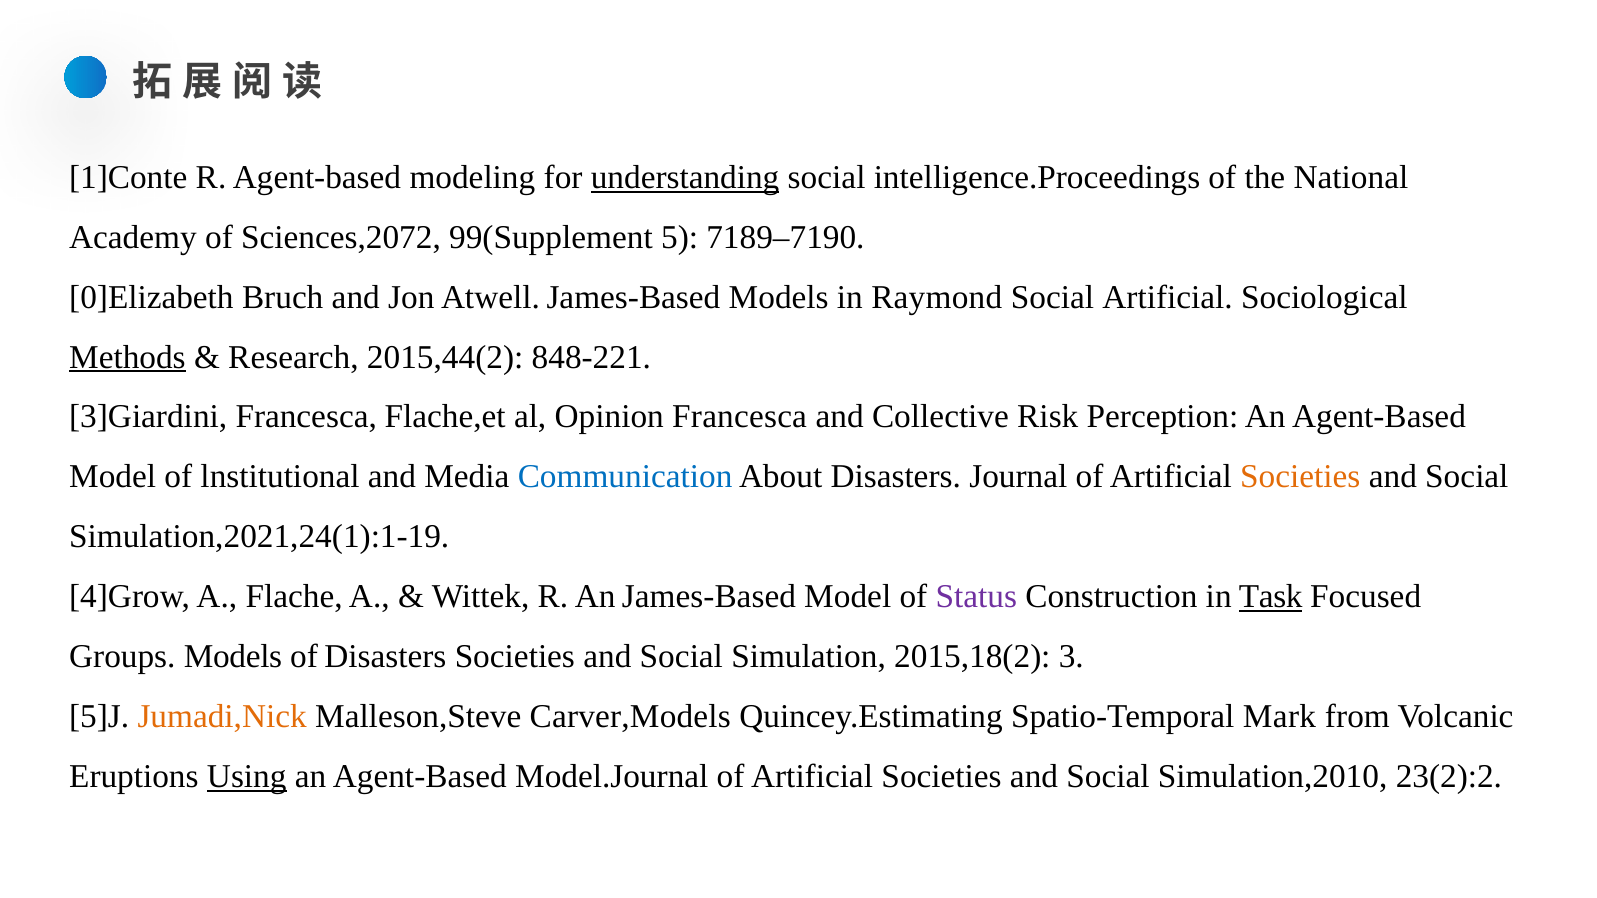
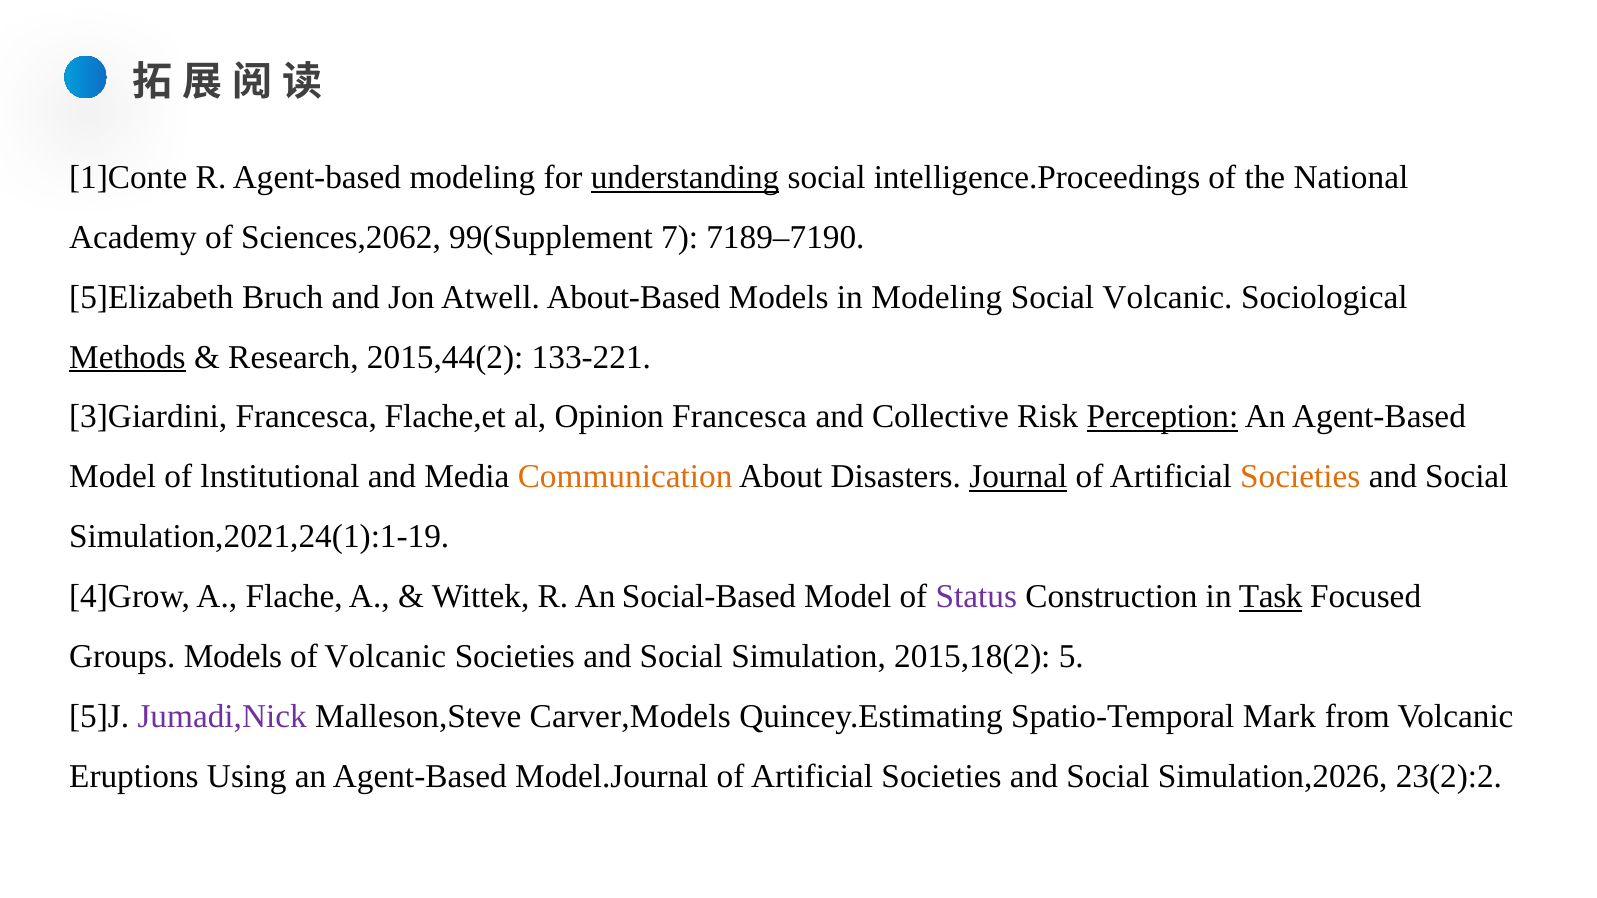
Sciences,2072: Sciences,2072 -> Sciences,2062 (341, 237)
5: 5 -> 7 (680, 237)
0]Elizabeth: 0]Elizabeth -> 5]Elizabeth (151, 297)
Atwell James-Based: James-Based -> About-Based (634, 297)
in Raymond: Raymond -> Modeling (937, 297)
Social Artificial: Artificial -> Volcanic (1167, 297)
848-221: 848-221 -> 133-221 (591, 357)
Perception underline: none -> present (1162, 417)
Communication colour: blue -> orange (625, 477)
Journal underline: none -> present (1018, 477)
An James-Based: James-Based -> Social-Based (709, 597)
of Disasters: Disasters -> Volcanic (385, 657)
3: 3 -> 5 (1071, 657)
Jumadi,Nick colour: orange -> purple (222, 717)
Using underline: present -> none (247, 776)
Simulation,2010: Simulation,2010 -> Simulation,2026 (1273, 776)
